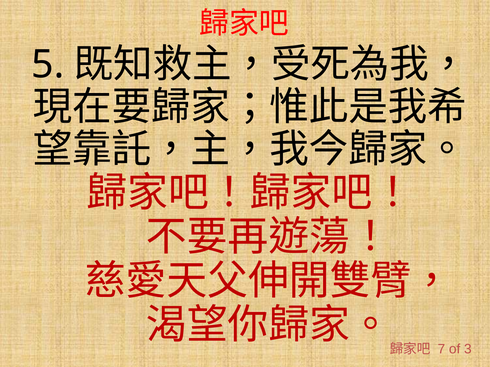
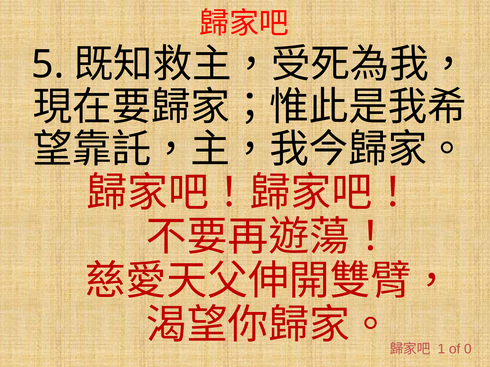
7: 7 -> 1 (441, 350)
3: 3 -> 0 (468, 350)
